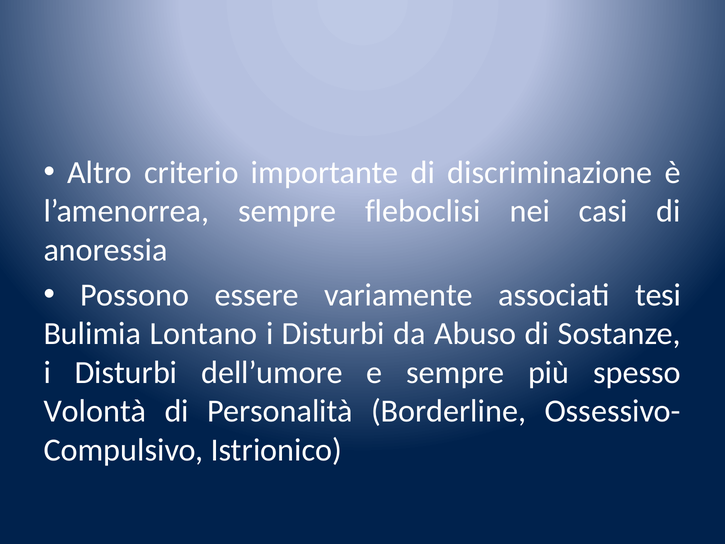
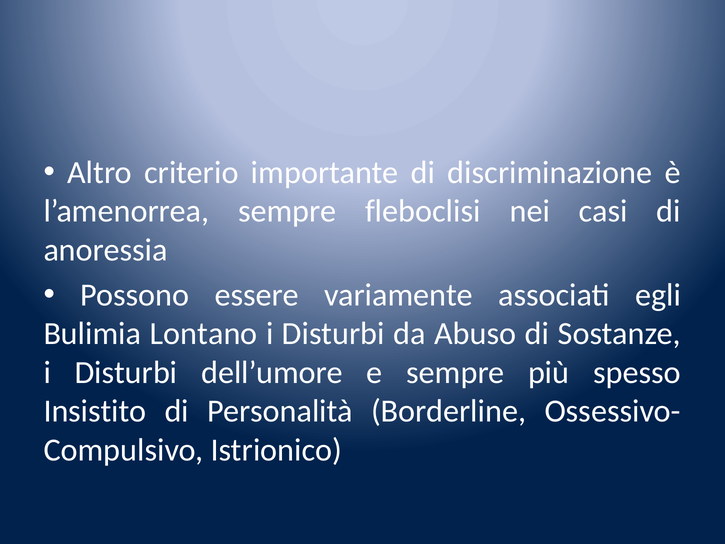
tesi: tesi -> egli (658, 295)
Volontà: Volontà -> Insistito (95, 411)
